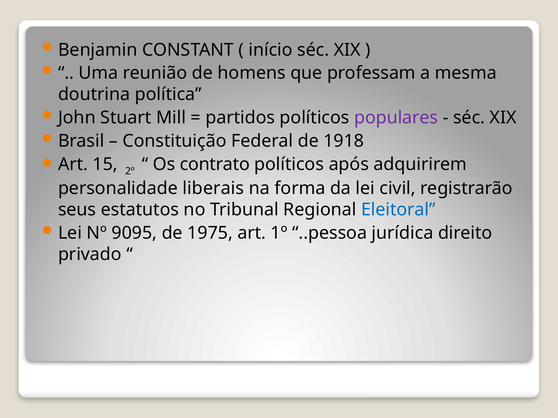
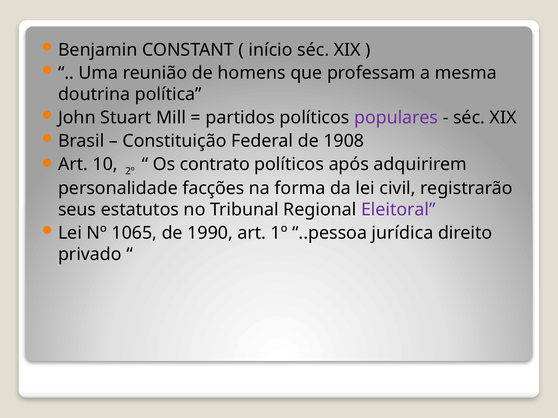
1918: 1918 -> 1908 (344, 141)
15: 15 -> 10 (105, 164)
liberais: liberais -> facções (213, 189)
Eleitoral colour: blue -> purple (398, 210)
9095: 9095 -> 1065 (134, 233)
1975: 1975 -> 1990 (210, 233)
